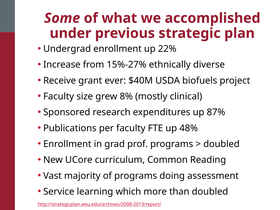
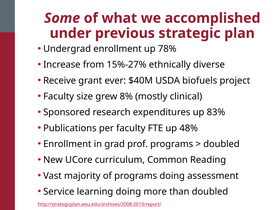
22%: 22% -> 78% (167, 49)
87%: 87% -> 83% (216, 112)
learning which: which -> doing (128, 192)
